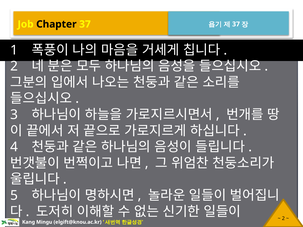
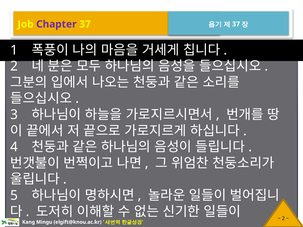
Chapter colour: black -> purple (56, 24)
